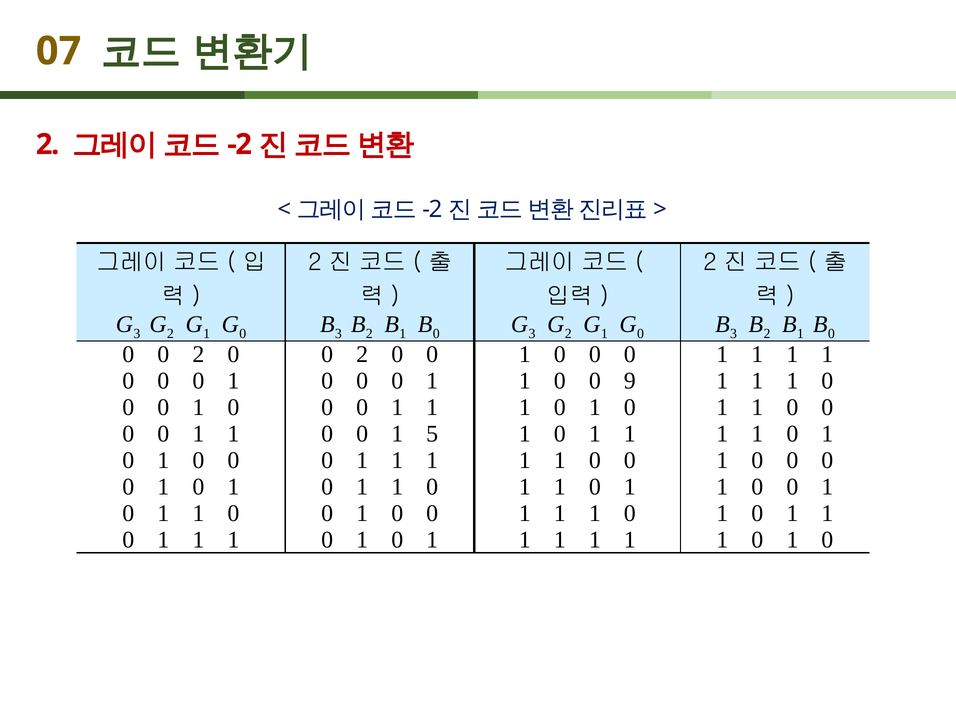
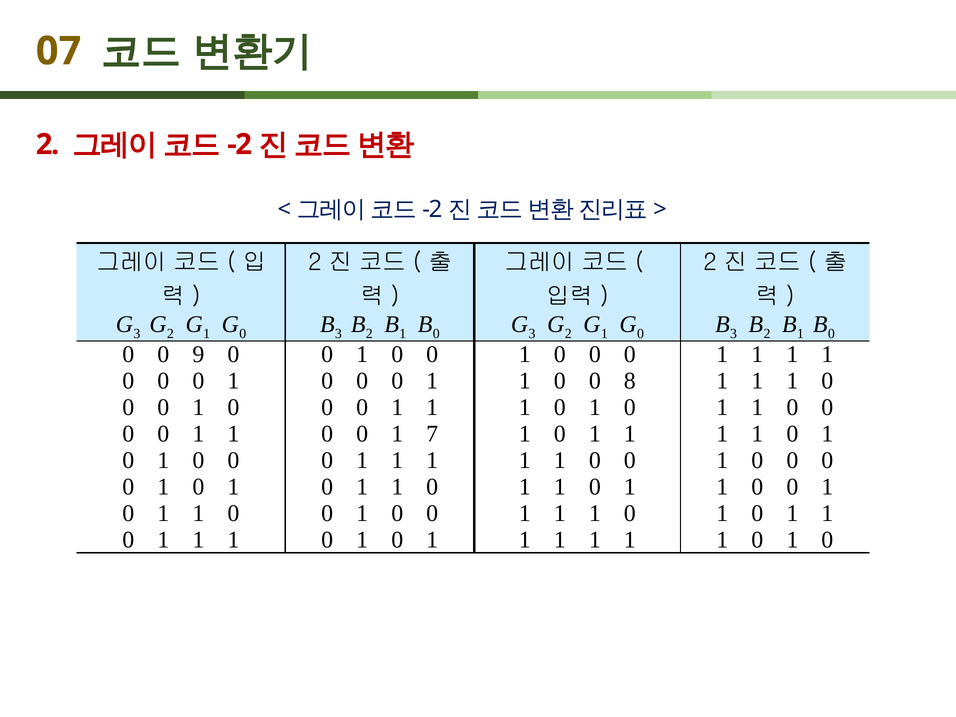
0 0 2: 2 -> 9 (198, 354)
2: 2 -> 1 (362, 354)
9: 9 -> 8 (630, 381)
5: 5 -> 7 (432, 434)
